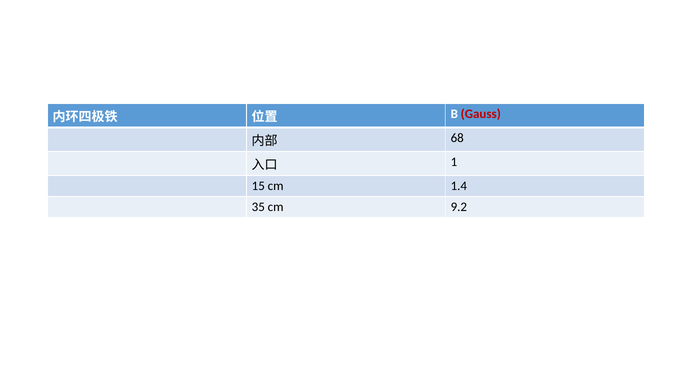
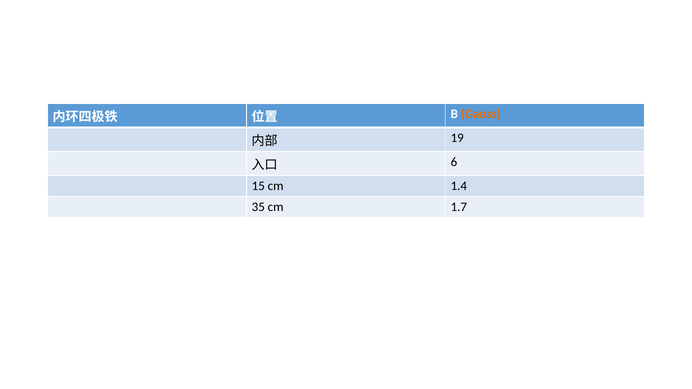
Gauss colour: red -> orange (481, 114)
68: 68 -> 19 (457, 138)
1: 1 -> 6 (454, 162)
9.2: 9.2 -> 1.7 (459, 207)
